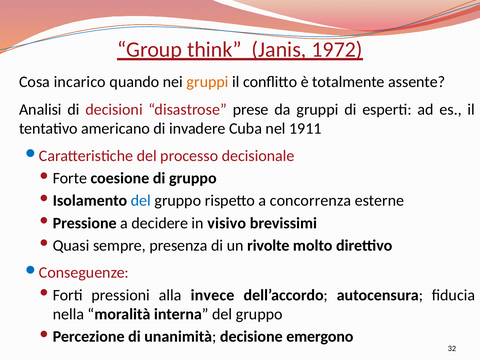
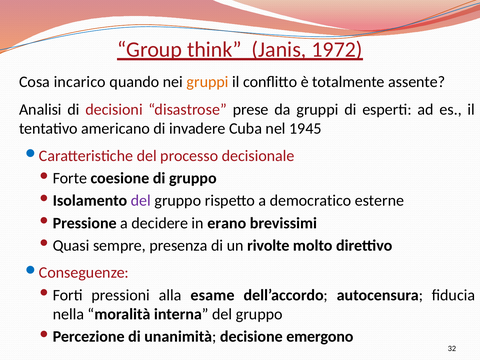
1911: 1911 -> 1945 (305, 129)
del colour: blue -> purple (141, 201)
concorrenza: concorrenza -> democratico (311, 201)
visivo: visivo -> erano (227, 223)
invece: invece -> esame (212, 295)
